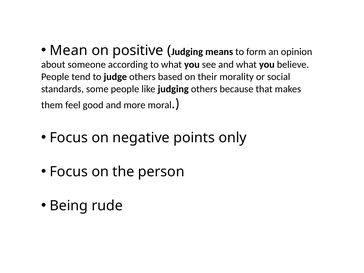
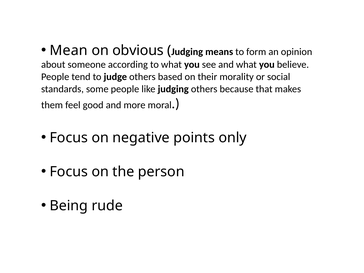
positive: positive -> obvious (138, 50)
